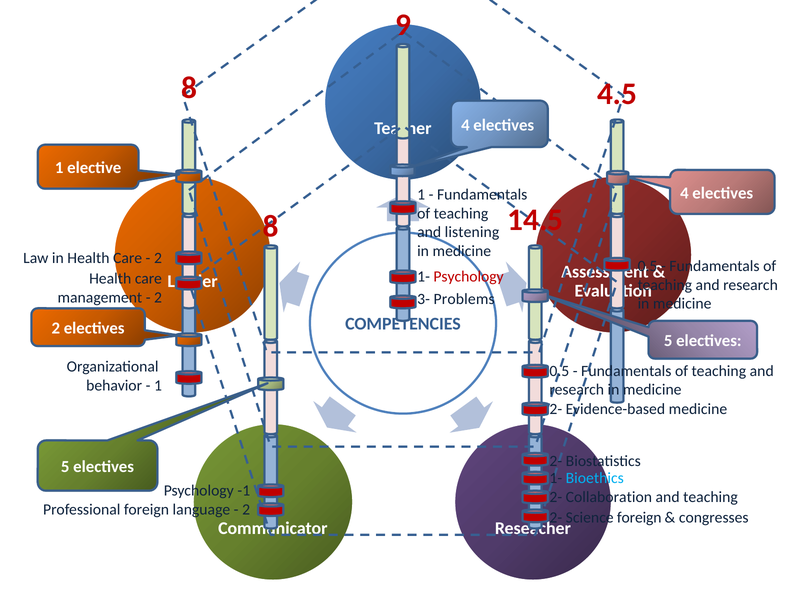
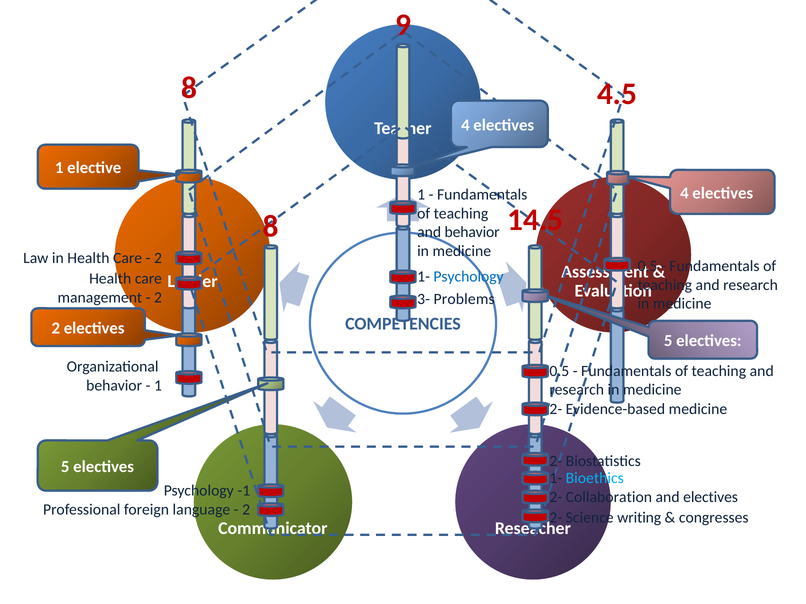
and listening: listening -> behavior (472, 232)
Psychology colour: red -> blue (469, 277)
and teaching: teaching -> electives (711, 497)
Science foreign: foreign -> writing (639, 518)
